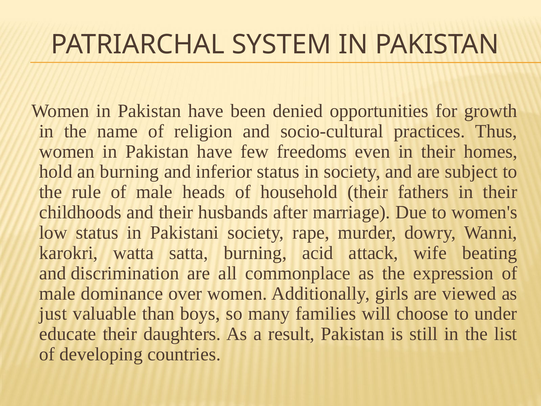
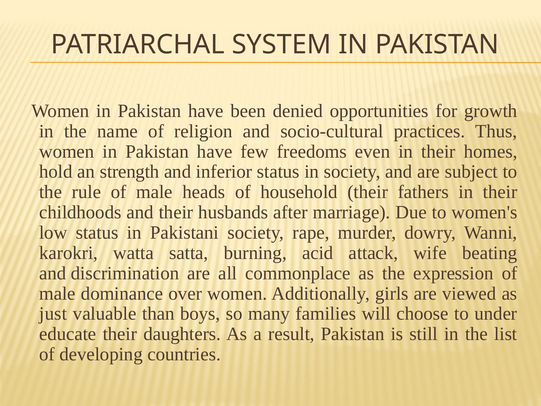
an burning: burning -> strength (130, 172)
